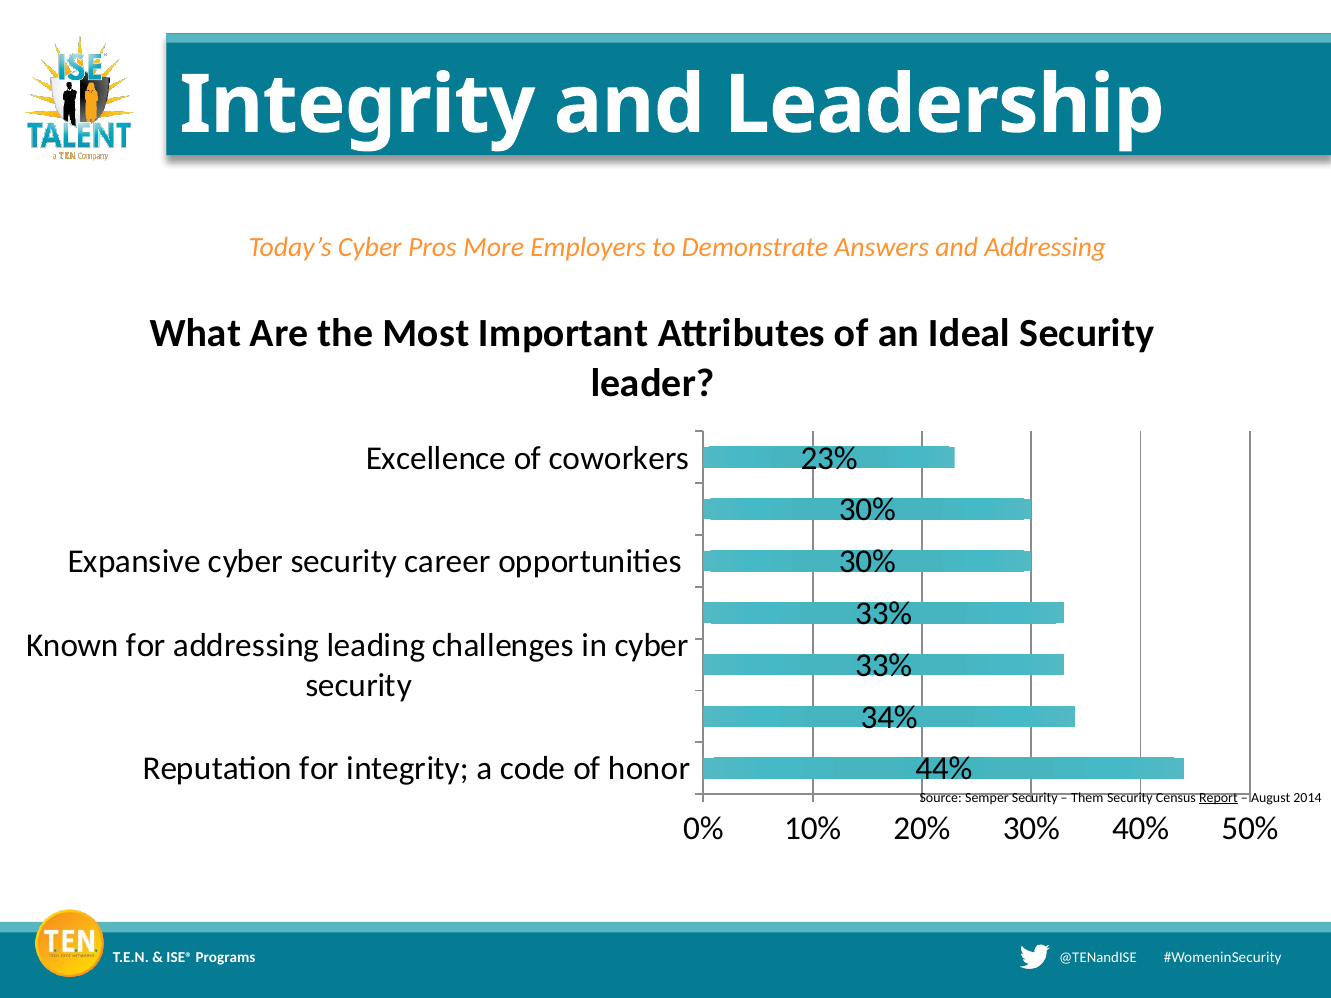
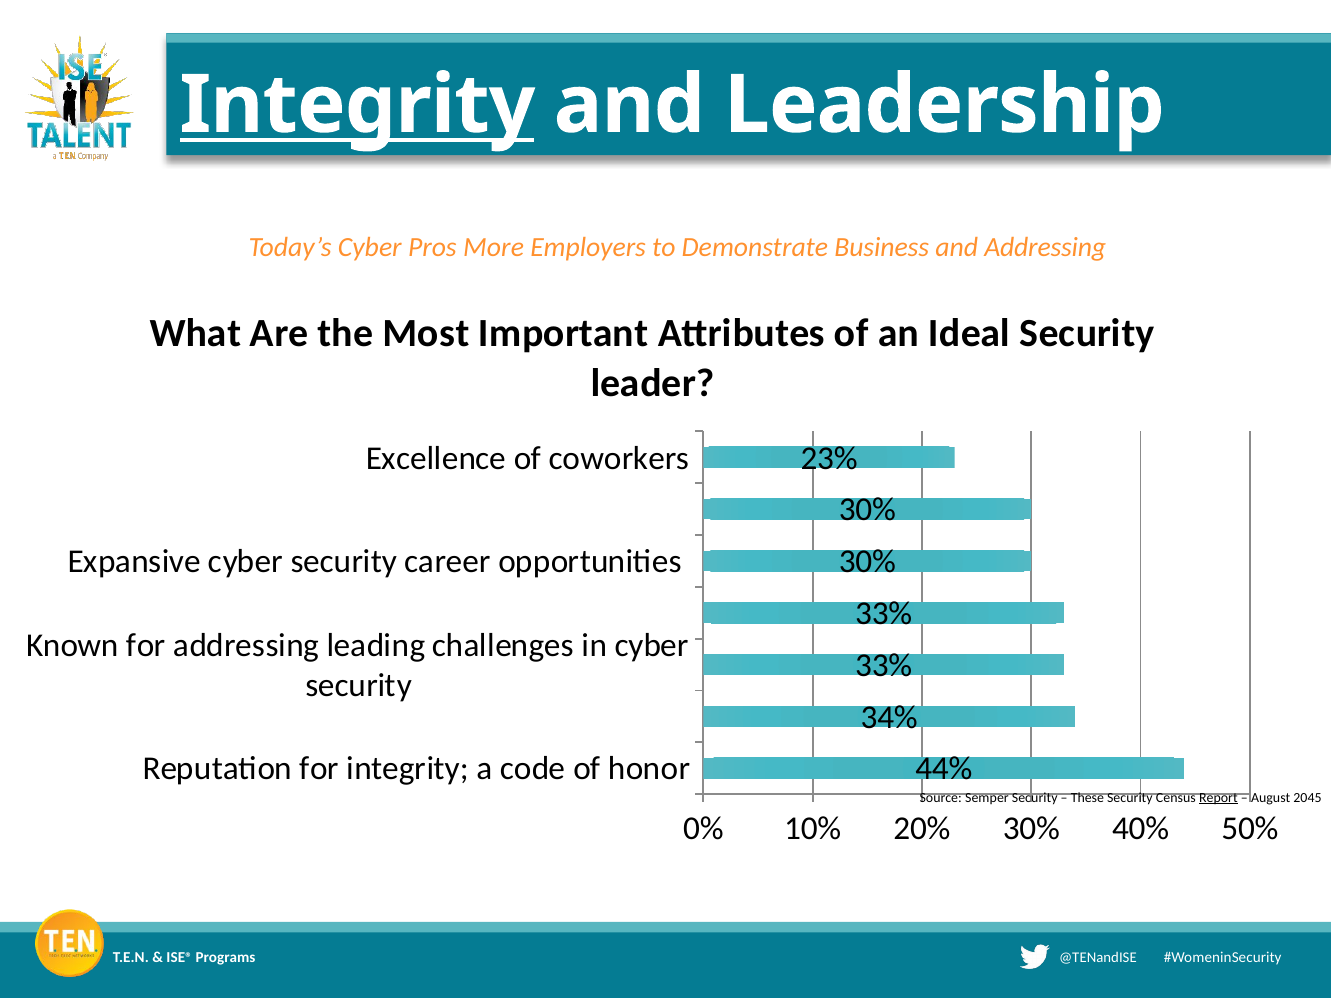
Integrity underline: none -> present (357, 105)
Answers: Answers -> Business (882, 247)
Them: Them -> These (1087, 798)
2014: 2014 -> 2045 (1308, 798)
